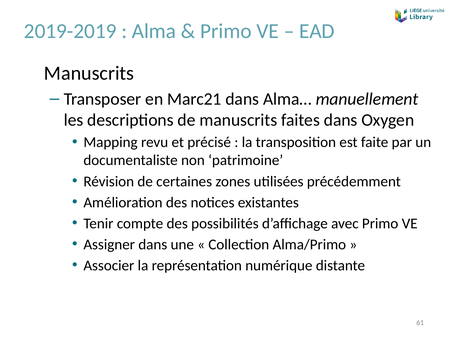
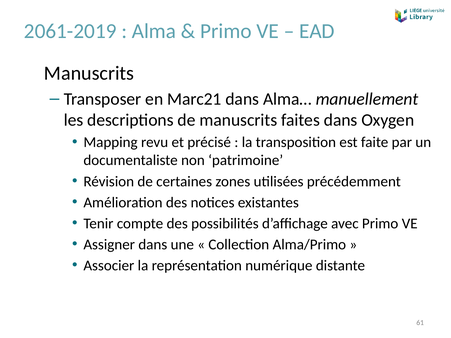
2019-2019: 2019-2019 -> 2061-2019 (70, 31)
